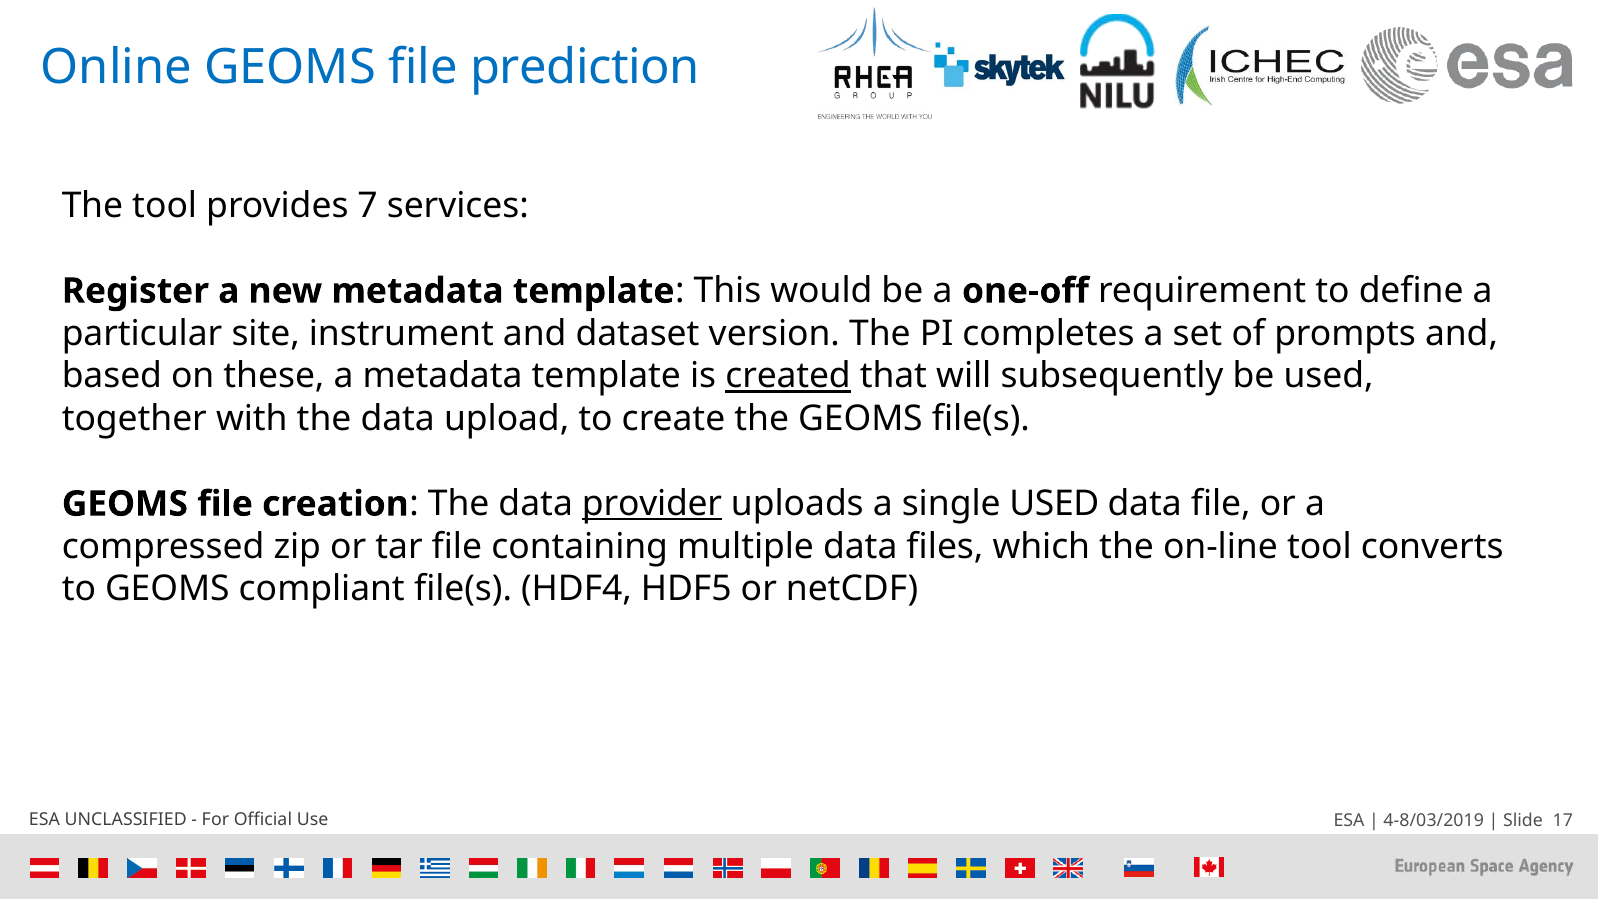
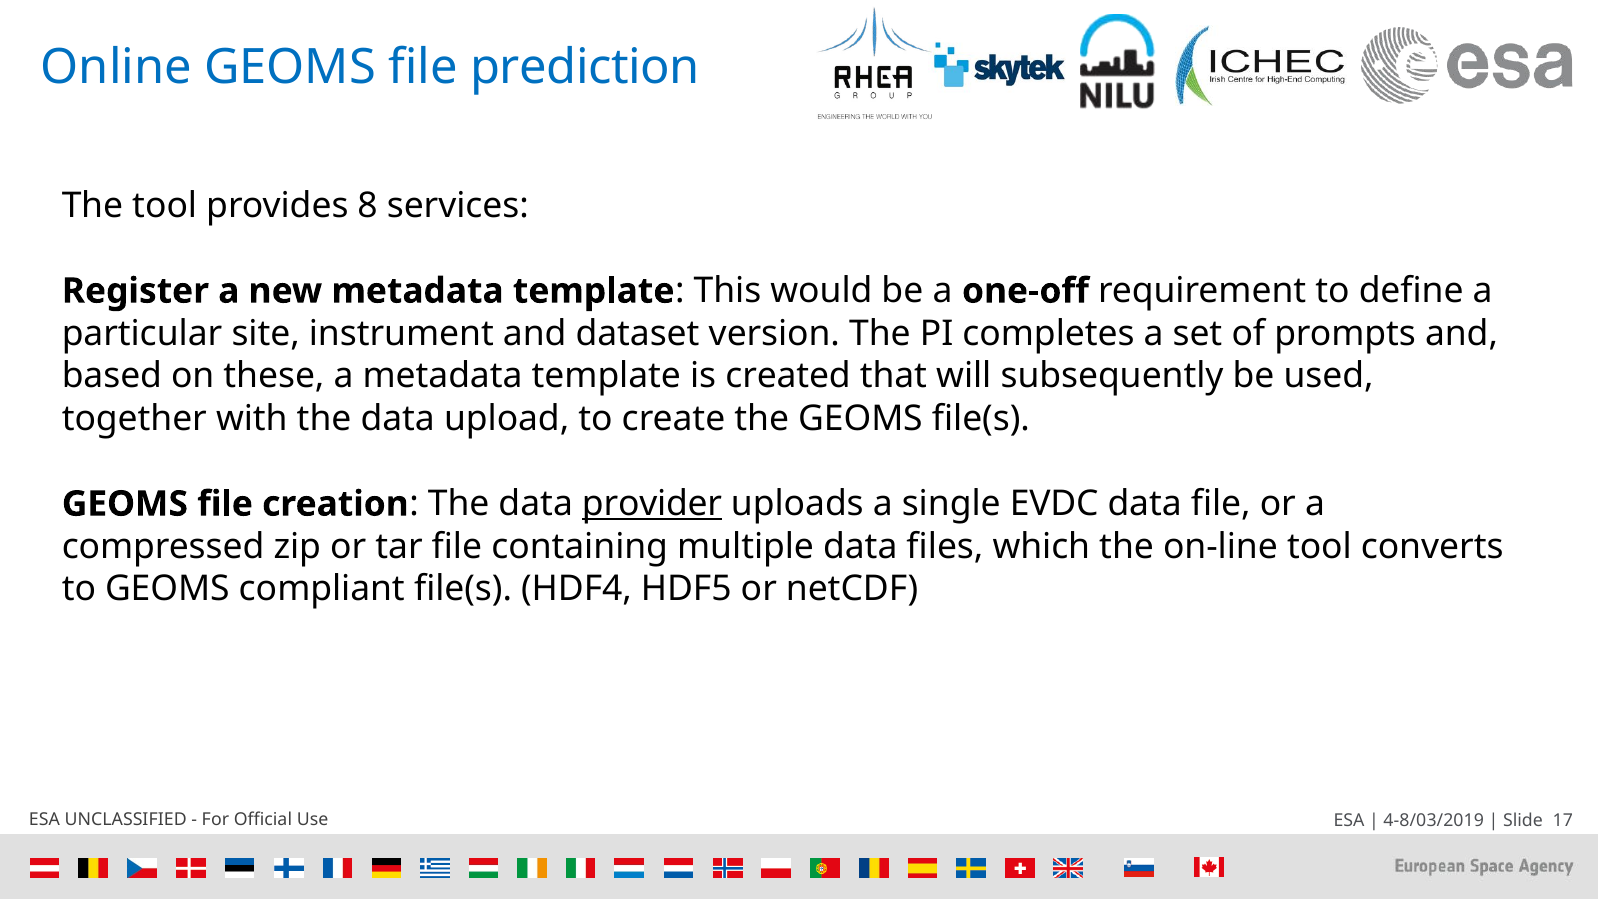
7: 7 -> 8 (368, 206)
created underline: present -> none (788, 376)
single USED: USED -> EVDC (1054, 504)
